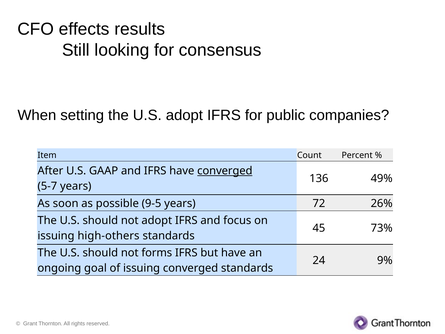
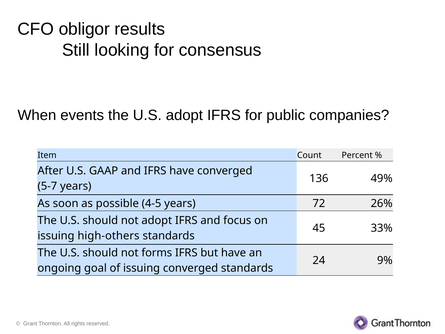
effects: effects -> obligor (84, 29)
setting: setting -> events (82, 115)
converged underline: present -> none (225, 171)
9-5: 9-5 -> 4-5 (152, 203)
73%: 73% -> 33% (382, 228)
